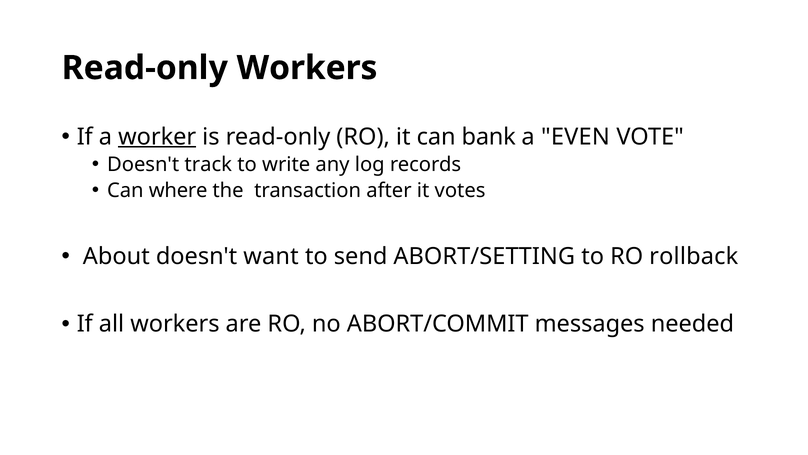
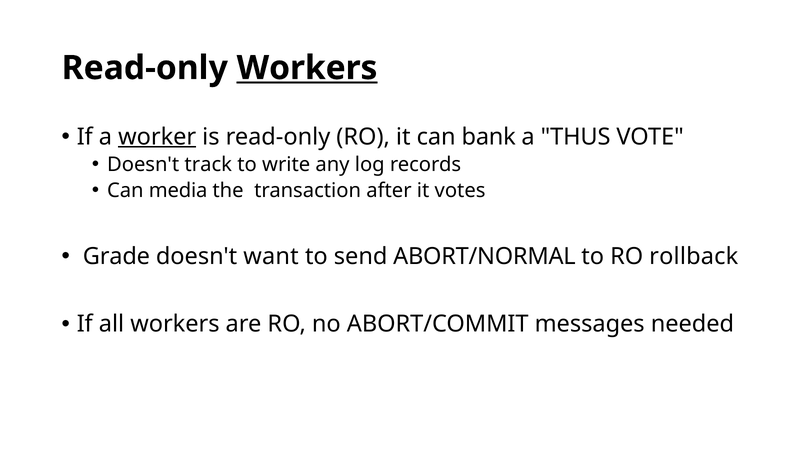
Workers underline: none -> present (307, 68)
EVEN: EVEN -> THUS (576, 137)
where: where -> media (178, 190)
About: About -> Grade (116, 256)
ABORT/SETTING: ABORT/SETTING -> ABORT/NORMAL (484, 256)
